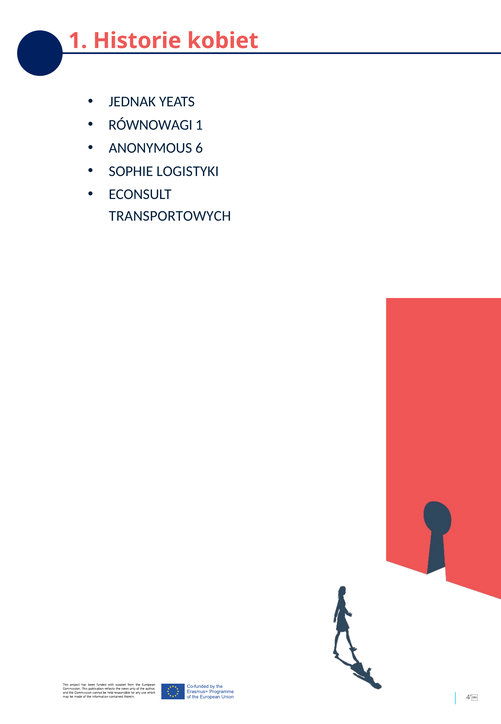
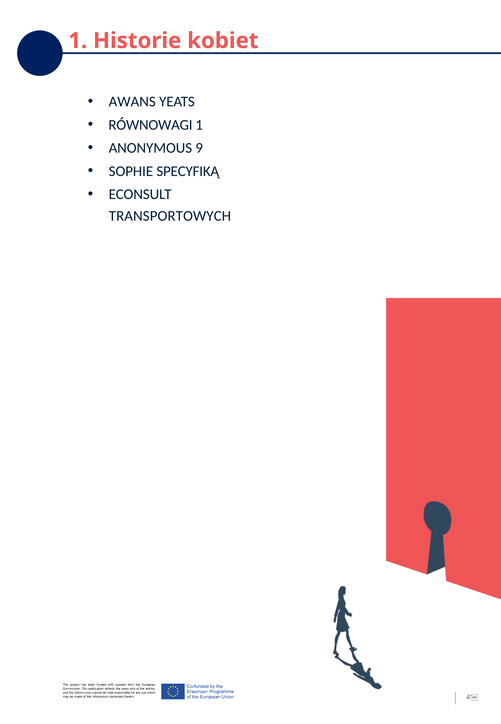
JEDNAK: JEDNAK -> AWANS (132, 102)
6: 6 -> 9 (199, 148)
LOGISTYKI: LOGISTYKI -> SPECYFIKĄ (188, 171)
